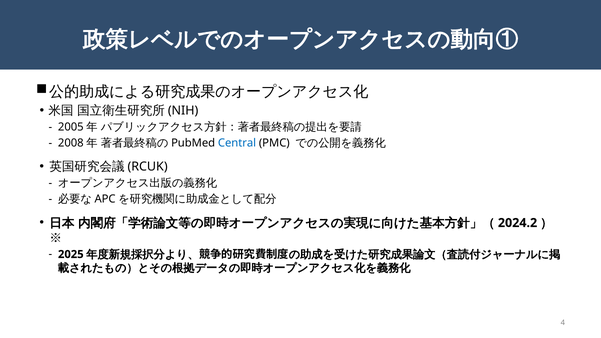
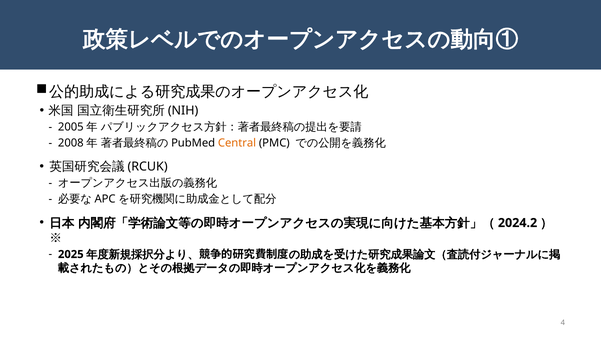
Central colour: blue -> orange (237, 143)
